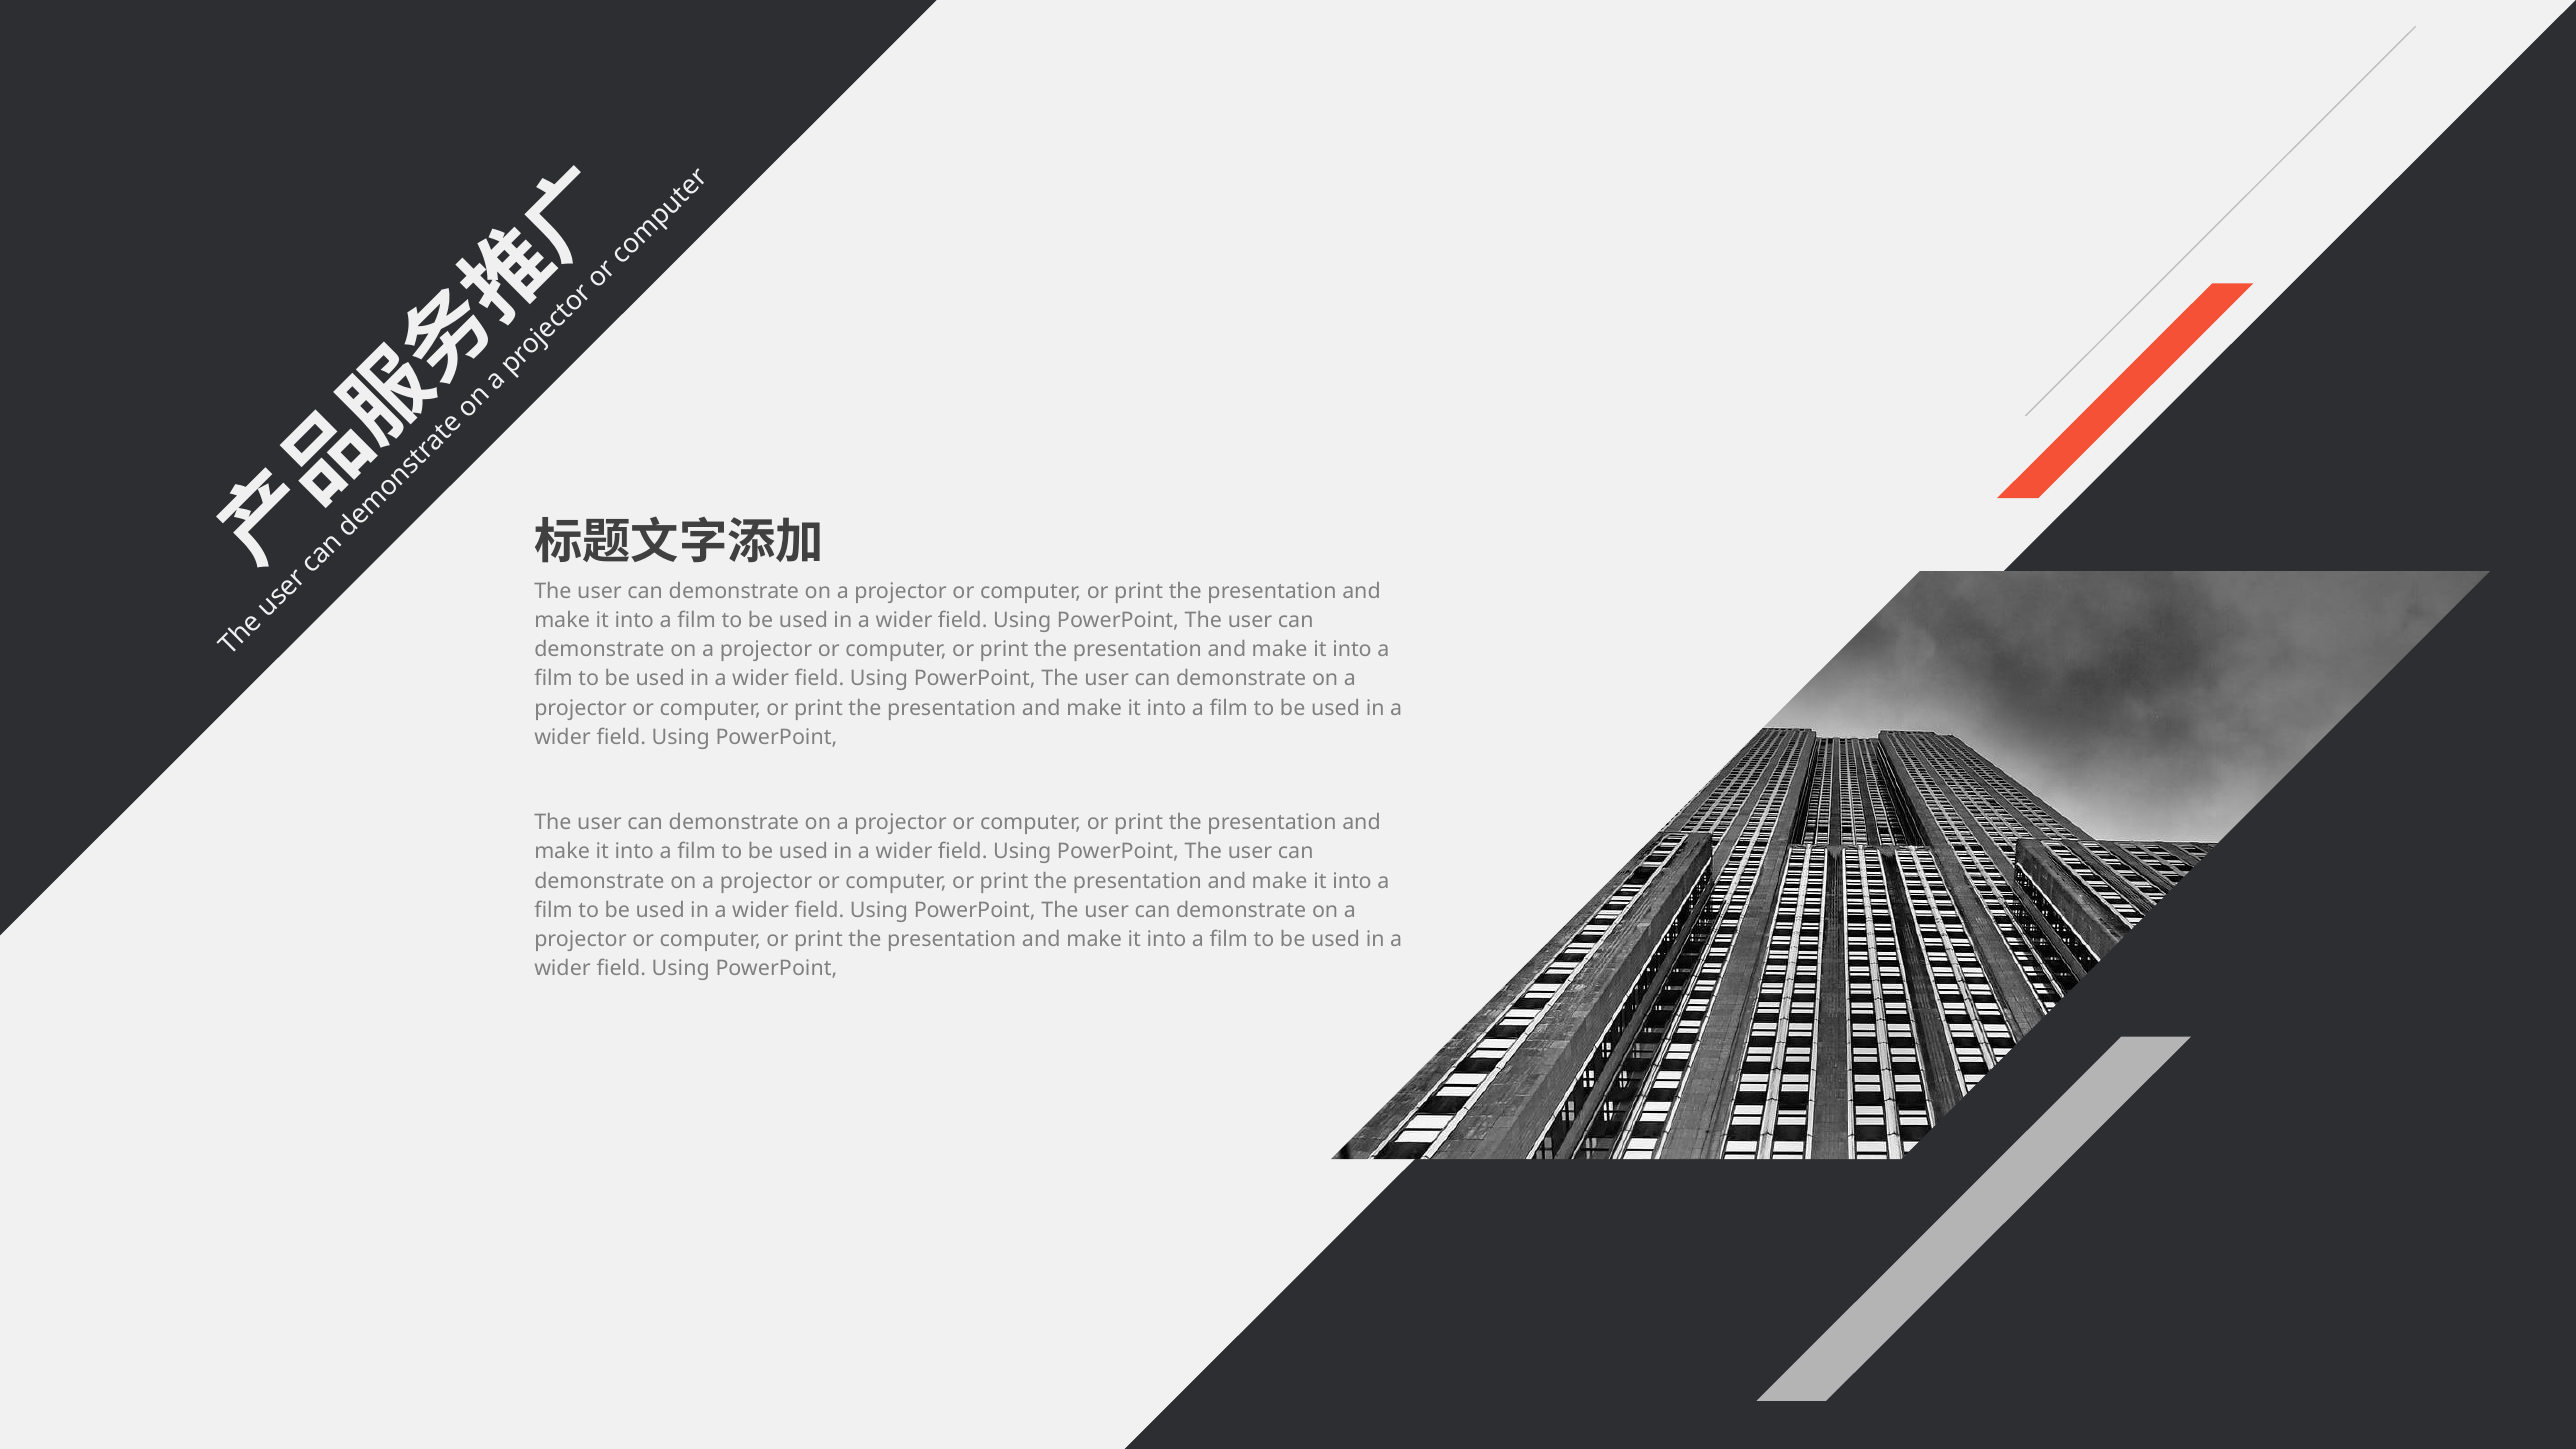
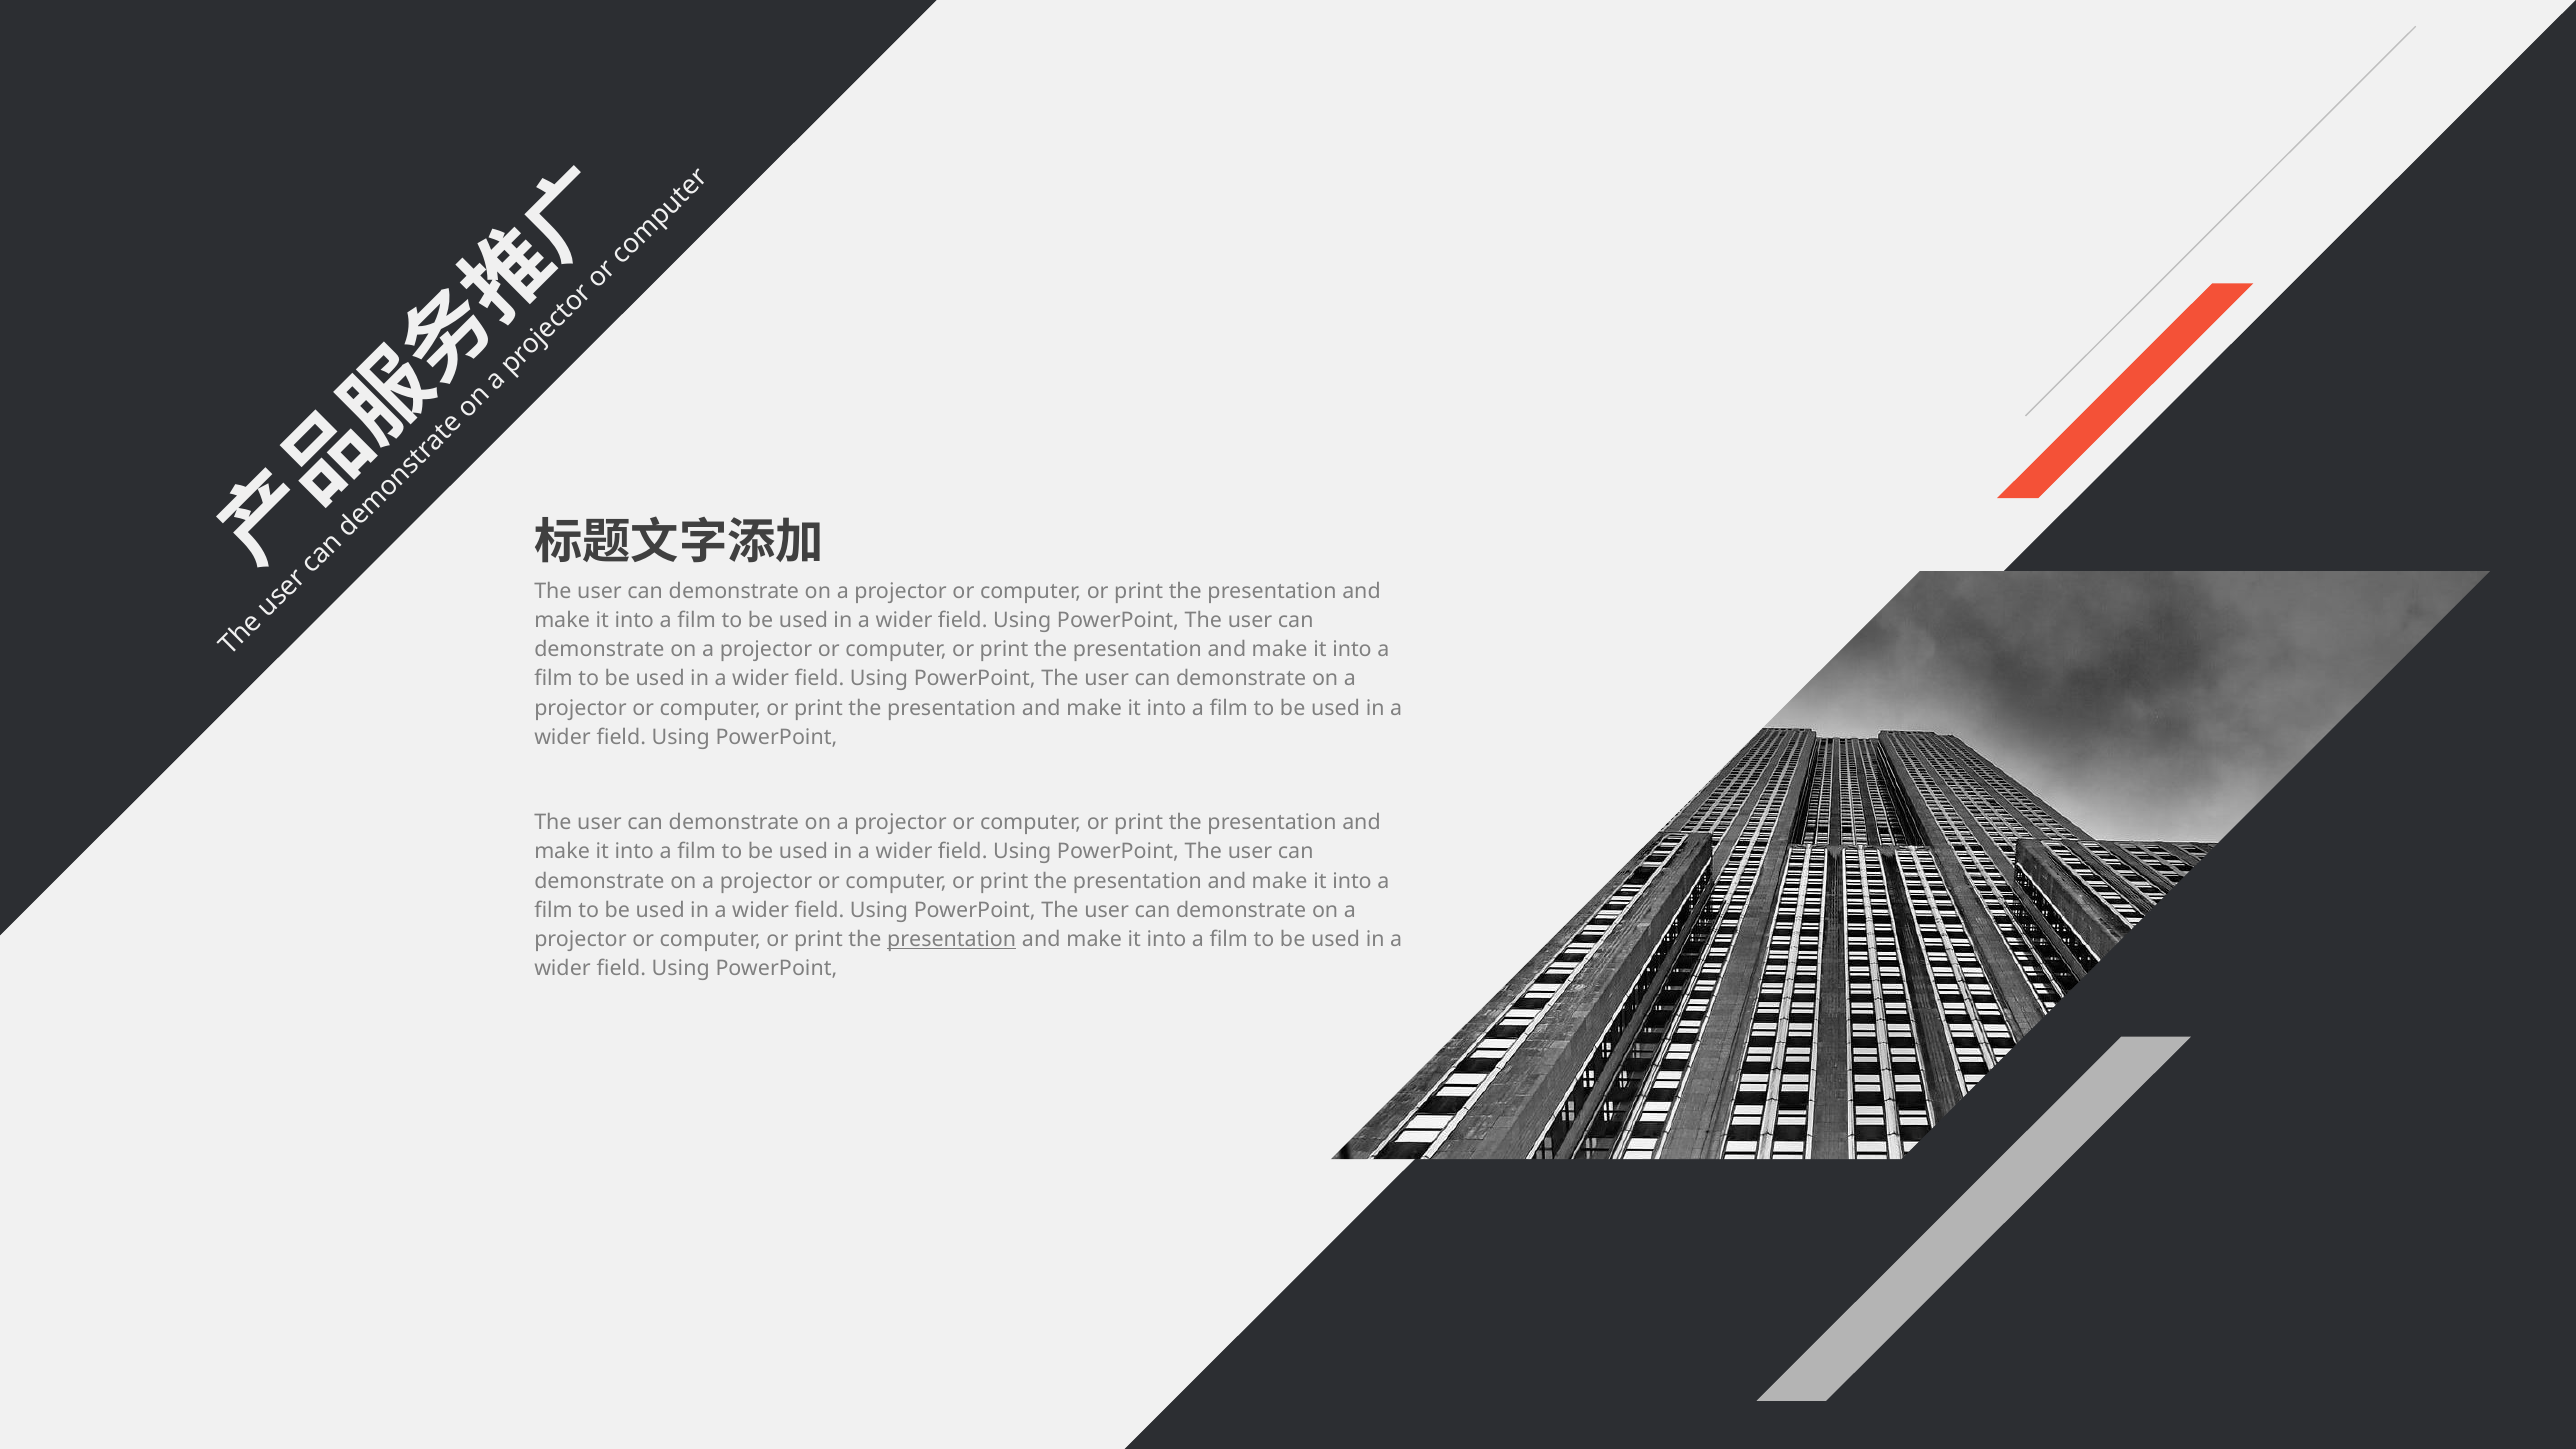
presentation underline: none -> present (952, 940)
